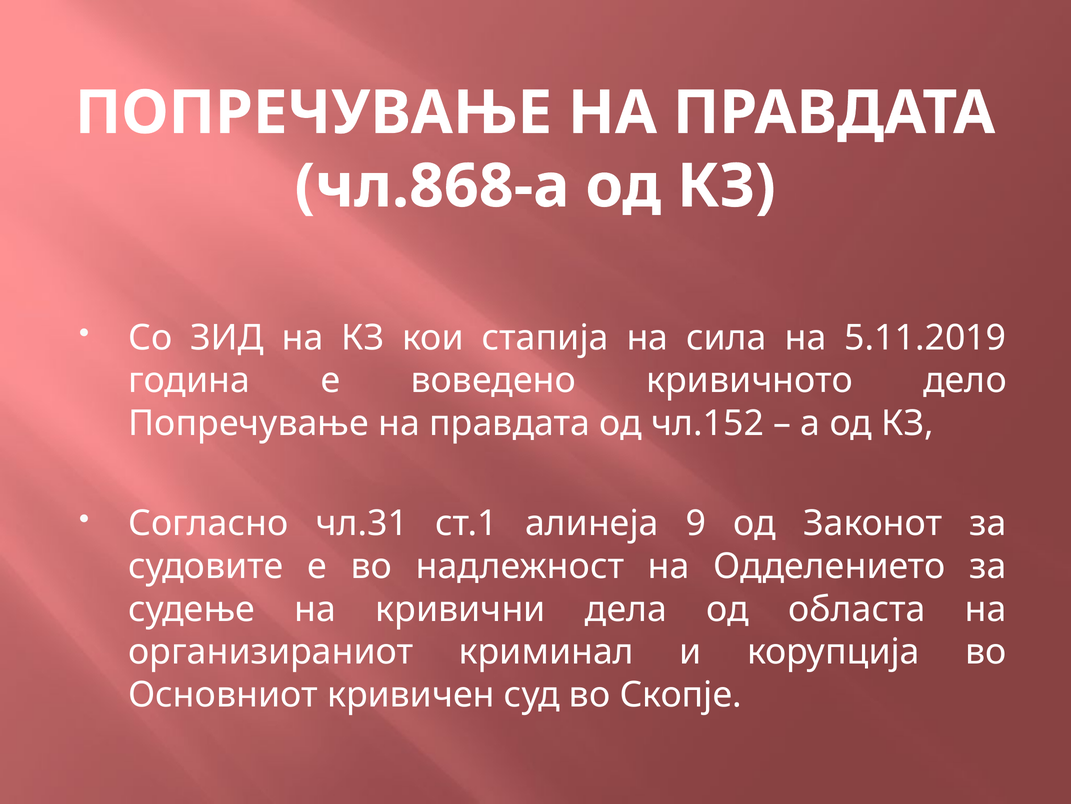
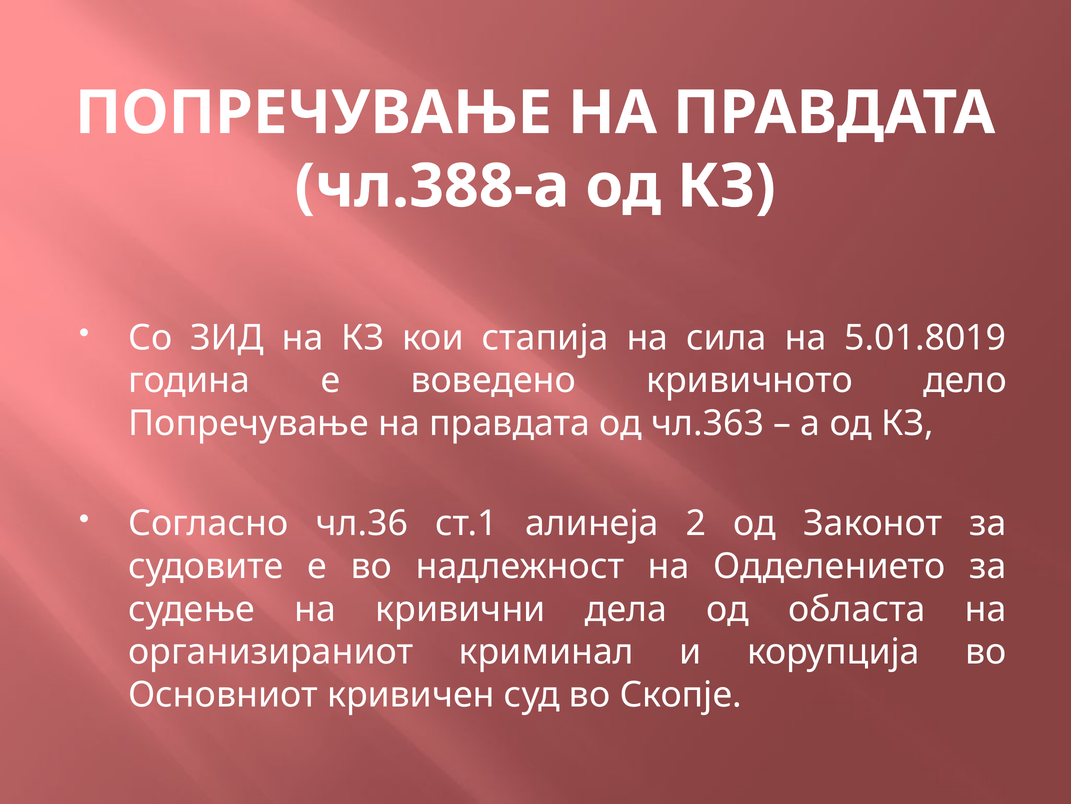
чл.868-а: чл.868-а -> чл.388-а (432, 186)
5.11.2019: 5.11.2019 -> 5.01.8019 (925, 337)
чл.152: чл.152 -> чл.363 (708, 423)
чл.31: чл.31 -> чл.36 (362, 523)
9: 9 -> 2 (696, 523)
